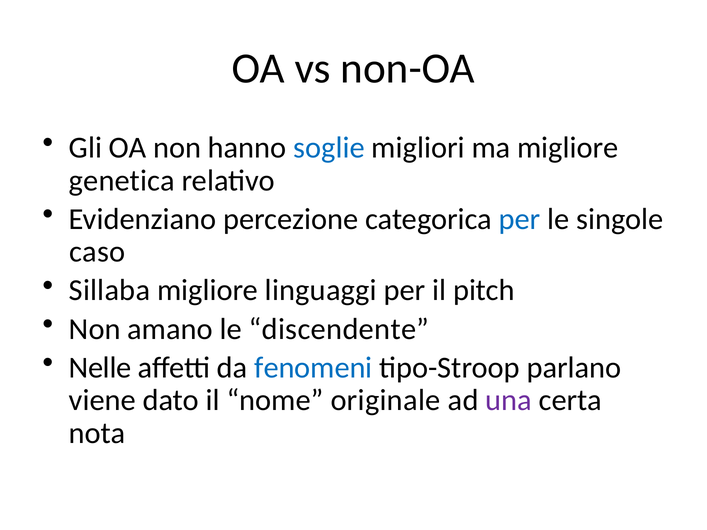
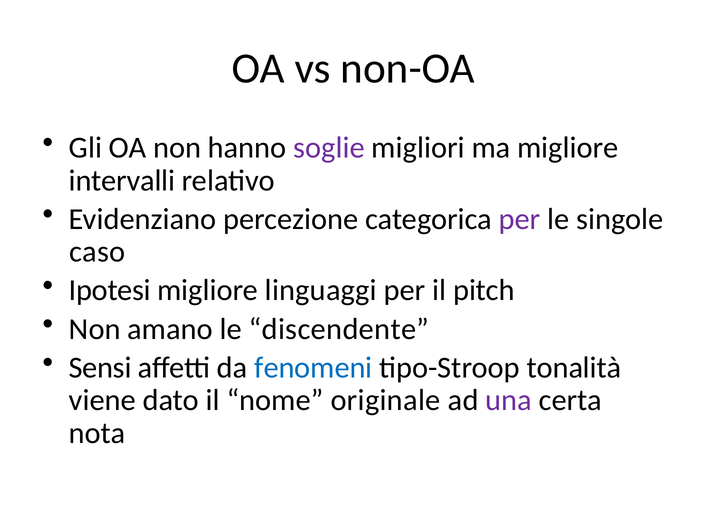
soglie colour: blue -> purple (329, 148)
genetica: genetica -> intervalli (122, 181)
per colour: blue -> purple (520, 219)
Sillaba: Sillaba -> Ipotesi (110, 291)
Nelle: Nelle -> Sensi (100, 368)
parlano: parlano -> tonalità (574, 368)
